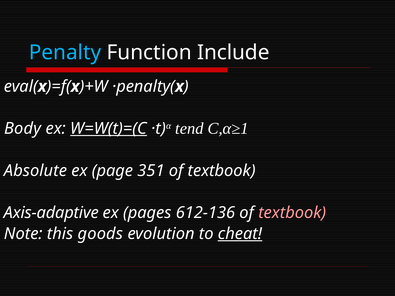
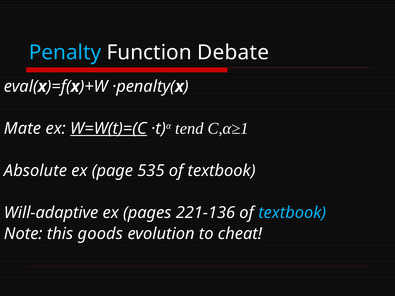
Include: Include -> Debate (233, 53)
Body: Body -> Mate (23, 129)
351: 351 -> 535 (151, 171)
Axis-adaptive: Axis-adaptive -> Will-adaptive (51, 213)
612-136: 612-136 -> 221-136 (206, 213)
textbook colour: pink -> light blue (292, 213)
cheat underline: present -> none (240, 234)
